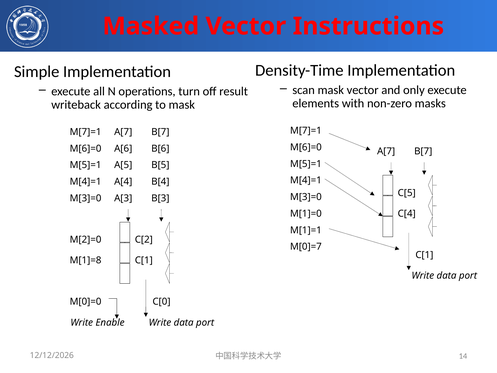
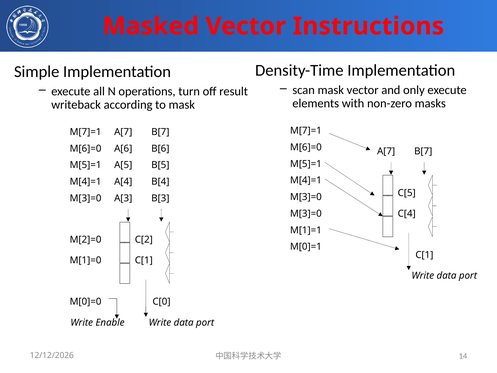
M[1]=0: M[1]=0 -> M[3]=0 (306, 213)
M[0]=7: M[0]=7 -> M[0]=1 (306, 247)
M[1]=8: M[1]=8 -> M[1]=0 (86, 260)
